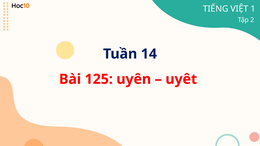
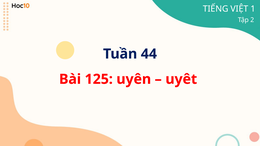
14: 14 -> 44 (149, 54)
